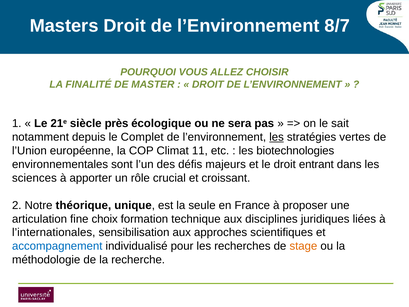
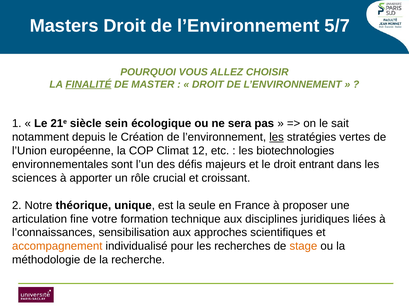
8/7: 8/7 -> 5/7 (337, 26)
FINALITÉ underline: none -> present (88, 84)
près: près -> sein (116, 123)
Complet: Complet -> Création (142, 137)
11: 11 -> 12 (200, 151)
choix: choix -> votre (105, 219)
l’internationales: l’internationales -> l’connaissances (54, 232)
accompagnement colour: blue -> orange (57, 246)
